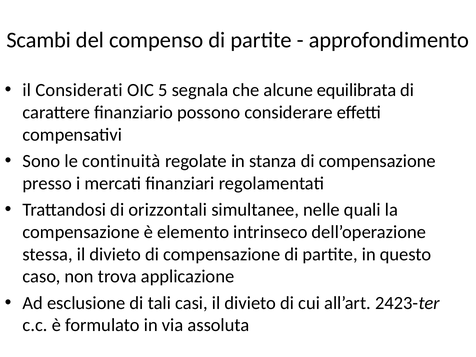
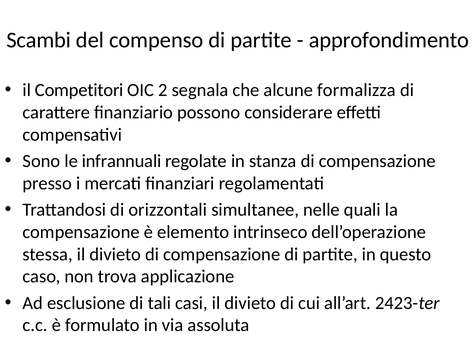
Considerati: Considerati -> Competitori (79, 90)
5: 5 -> 2 (163, 90)
equilibrata: equilibrata -> formalizza (357, 90)
continuità: continuità -> infrannuali (122, 161)
